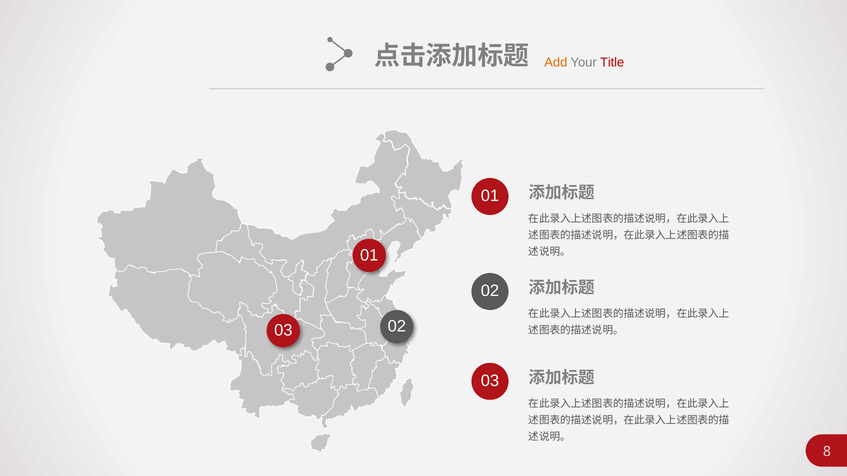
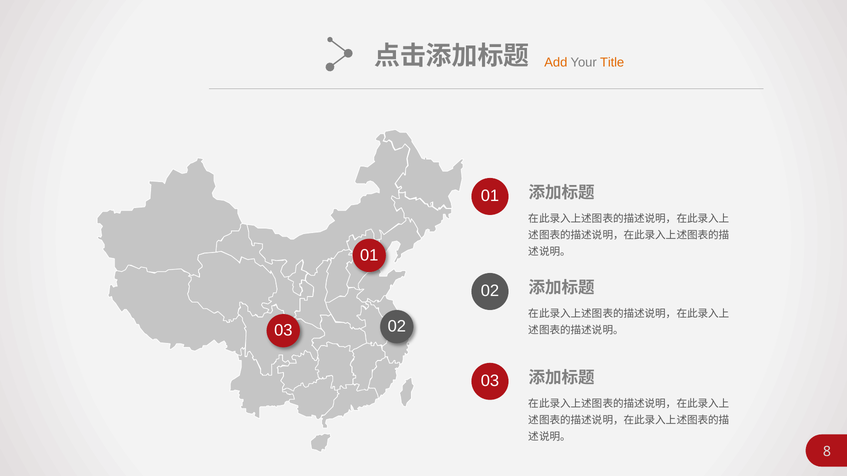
Title colour: red -> orange (612, 63)
